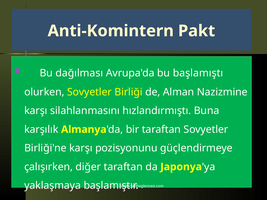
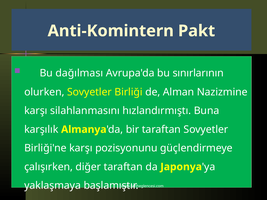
başlamıştı: başlamıştı -> sınırlarının (198, 73)
